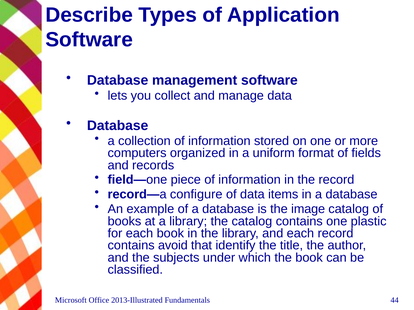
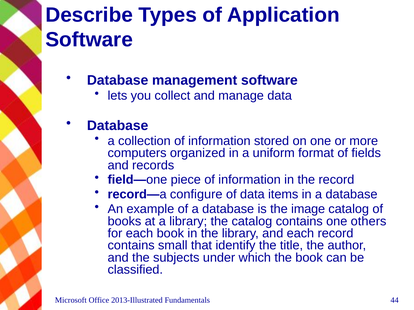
plastic: plastic -> others (369, 222)
avoid: avoid -> small (173, 246)
